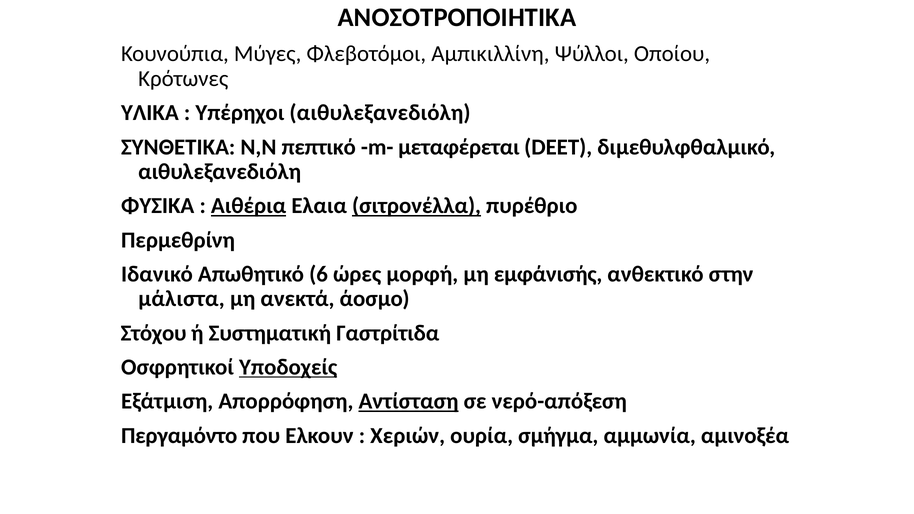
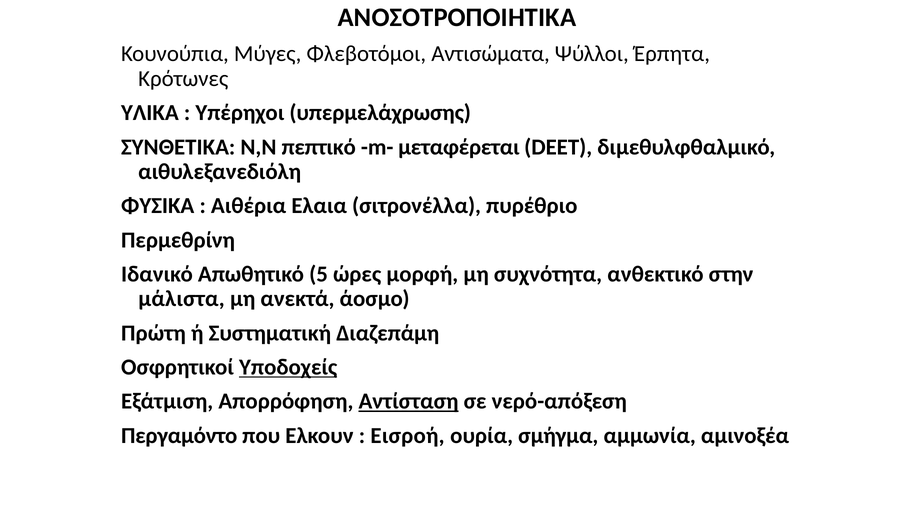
Αμπικιλλίνη: Αμπικιλλίνη -> Αντισώματα (491, 54)
Οποίου: Οποίου -> Έρπητα (672, 54)
Υπέρηχοι αιθυλεξανεδιόλη: αιθυλεξανεδιόλη -> υπερμελάχρωσης (380, 113)
Αιθέρια underline: present -> none (249, 206)
σιτρονέλλα underline: present -> none (417, 206)
6: 6 -> 5 (319, 274)
εμφάνισής: εμφάνισής -> συχνότητα (548, 274)
Στόχου: Στόχου -> Πρώτη (153, 333)
Γαστρίτιδα: Γαστρίτιδα -> Διαζεπάμη (388, 333)
Χεριών: Χεριών -> Εισροή (408, 436)
